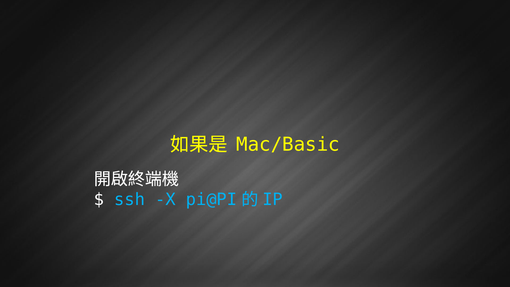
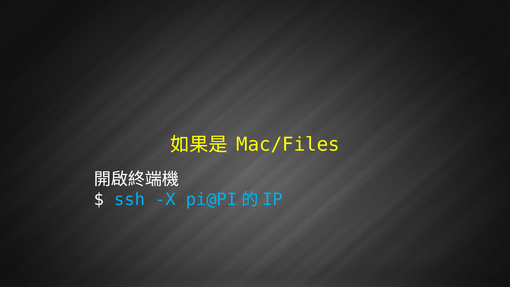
Mac/Basic: Mac/Basic -> Mac/Files (288, 145)
